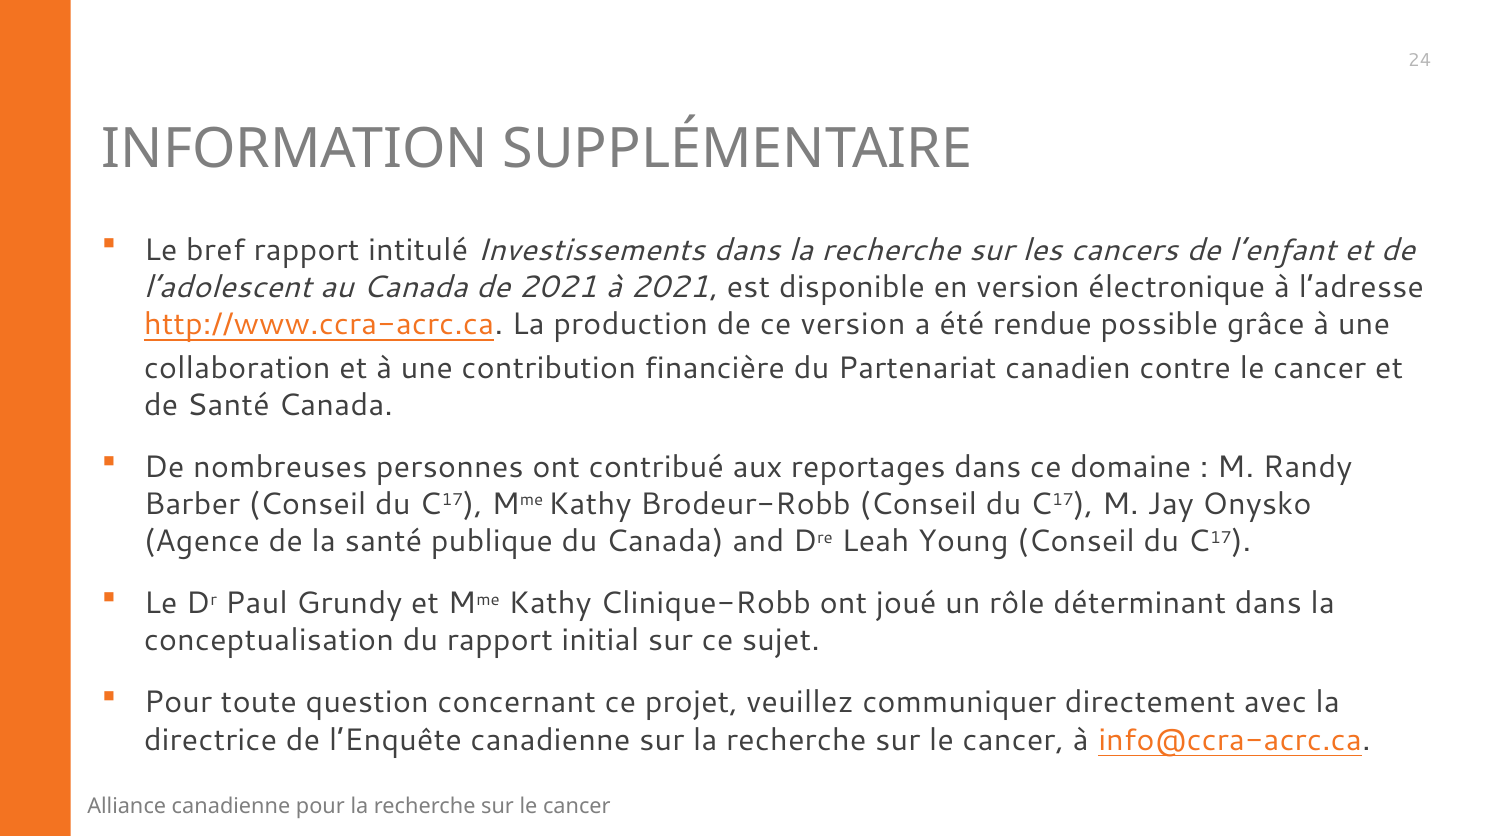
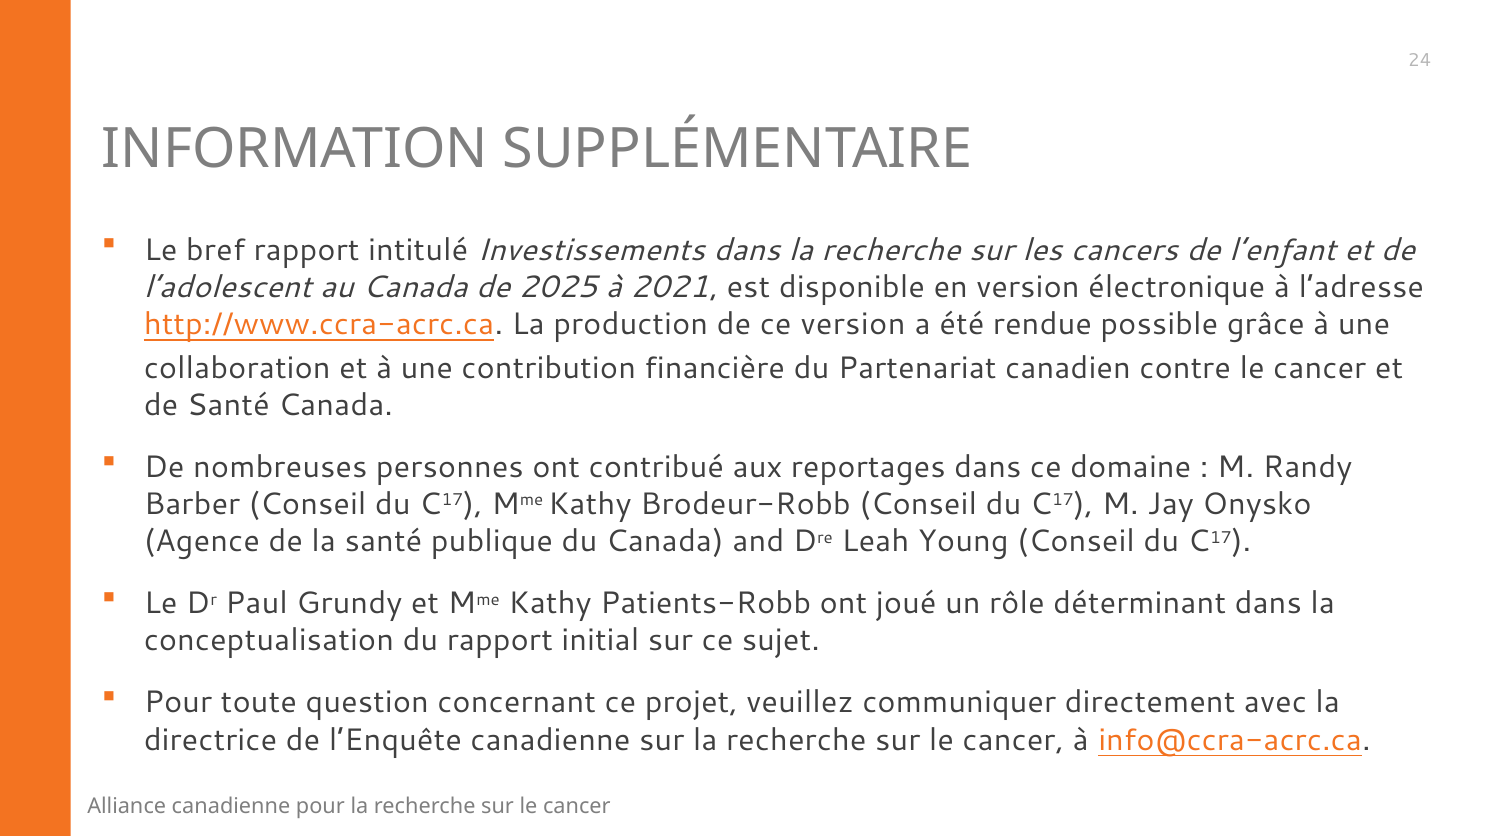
de 2021: 2021 -> 2025 (558, 287)
Clinique-Robb: Clinique-Robb -> Patients-Robb (706, 603)
